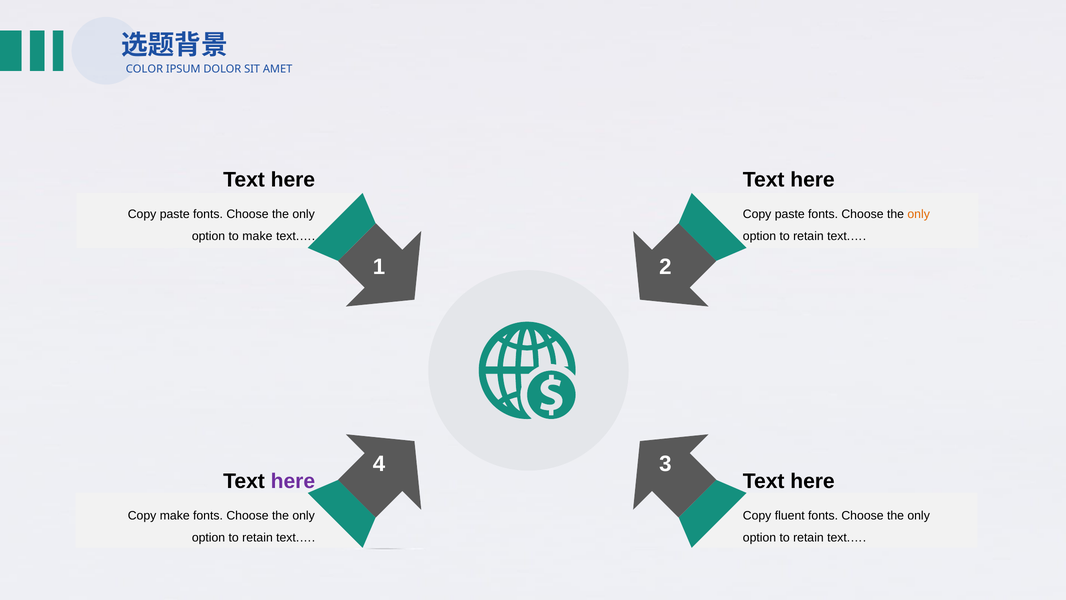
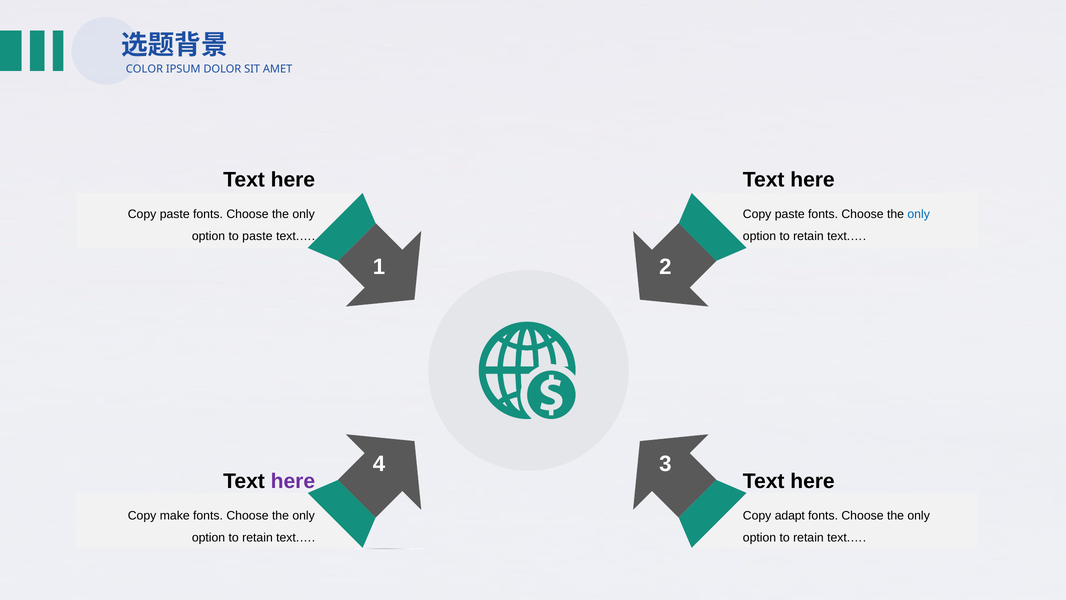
only colour: orange -> blue (919, 214)
to make: make -> paste (257, 236)
fluent: fluent -> adapt (790, 515)
